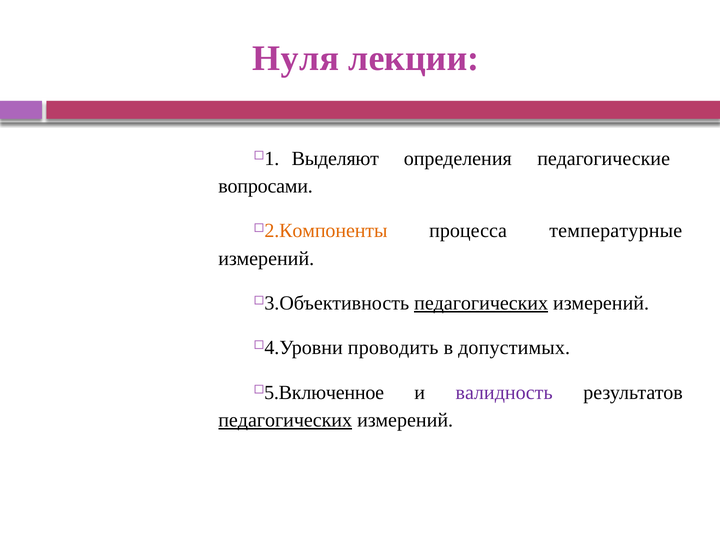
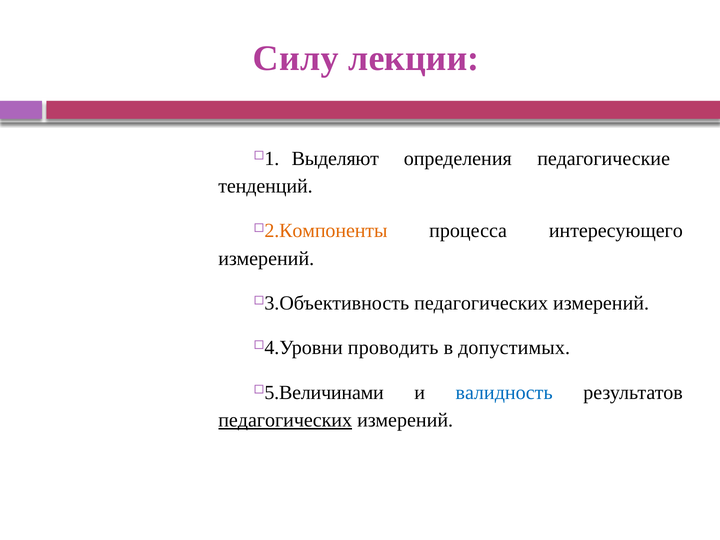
Нуля: Нуля -> Силу (296, 58)
вопросами: вопросами -> тенденций (266, 186)
температурные: температурные -> интересующего (616, 231)
педагогических underline: present -> none (481, 303)
5.Включенное: 5.Включенное -> 5.Величинами (324, 392)
валидность colour: purple -> blue (504, 392)
